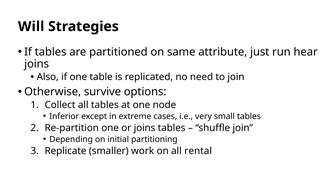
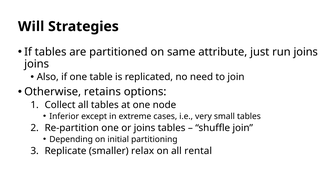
run hear: hear -> joins (306, 52)
survive: survive -> retains (102, 92)
work: work -> relax (143, 151)
